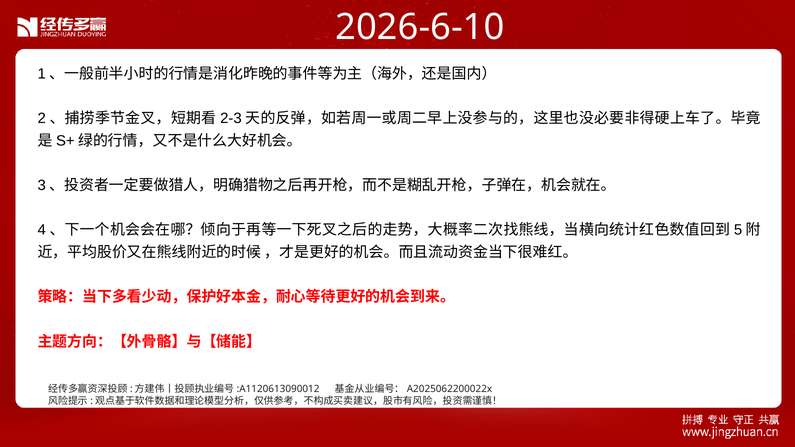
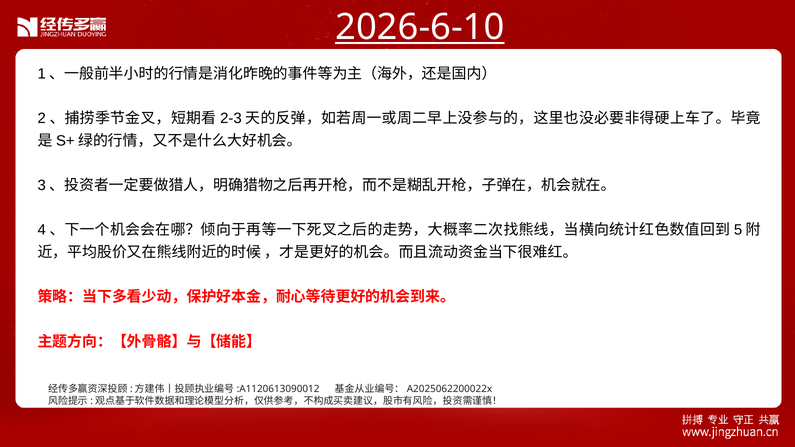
2026-6-10 underline: none -> present (420, 27)
